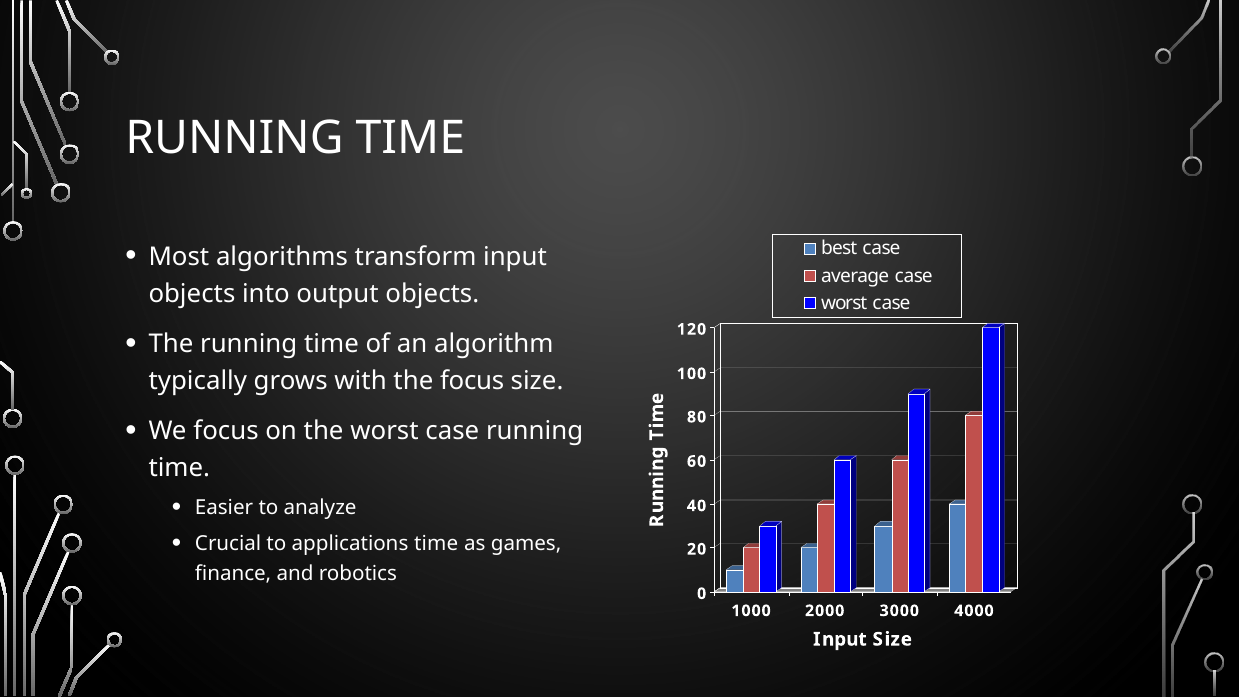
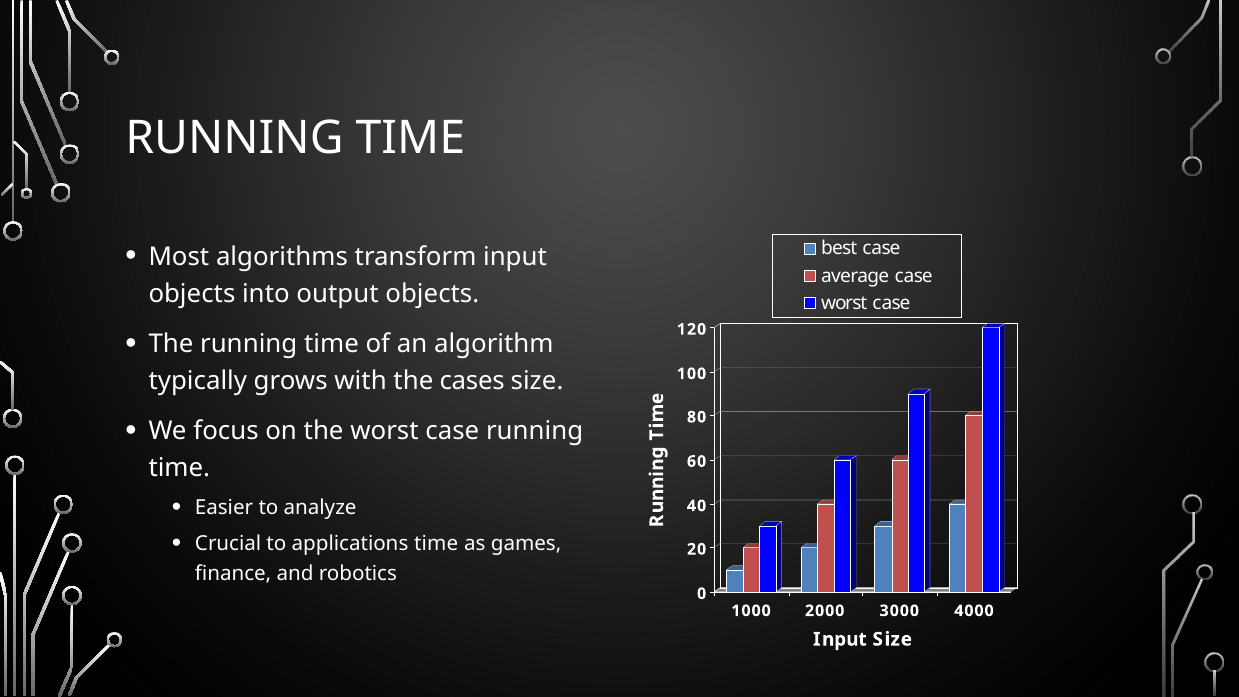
the focus: focus -> cases (472, 381)
